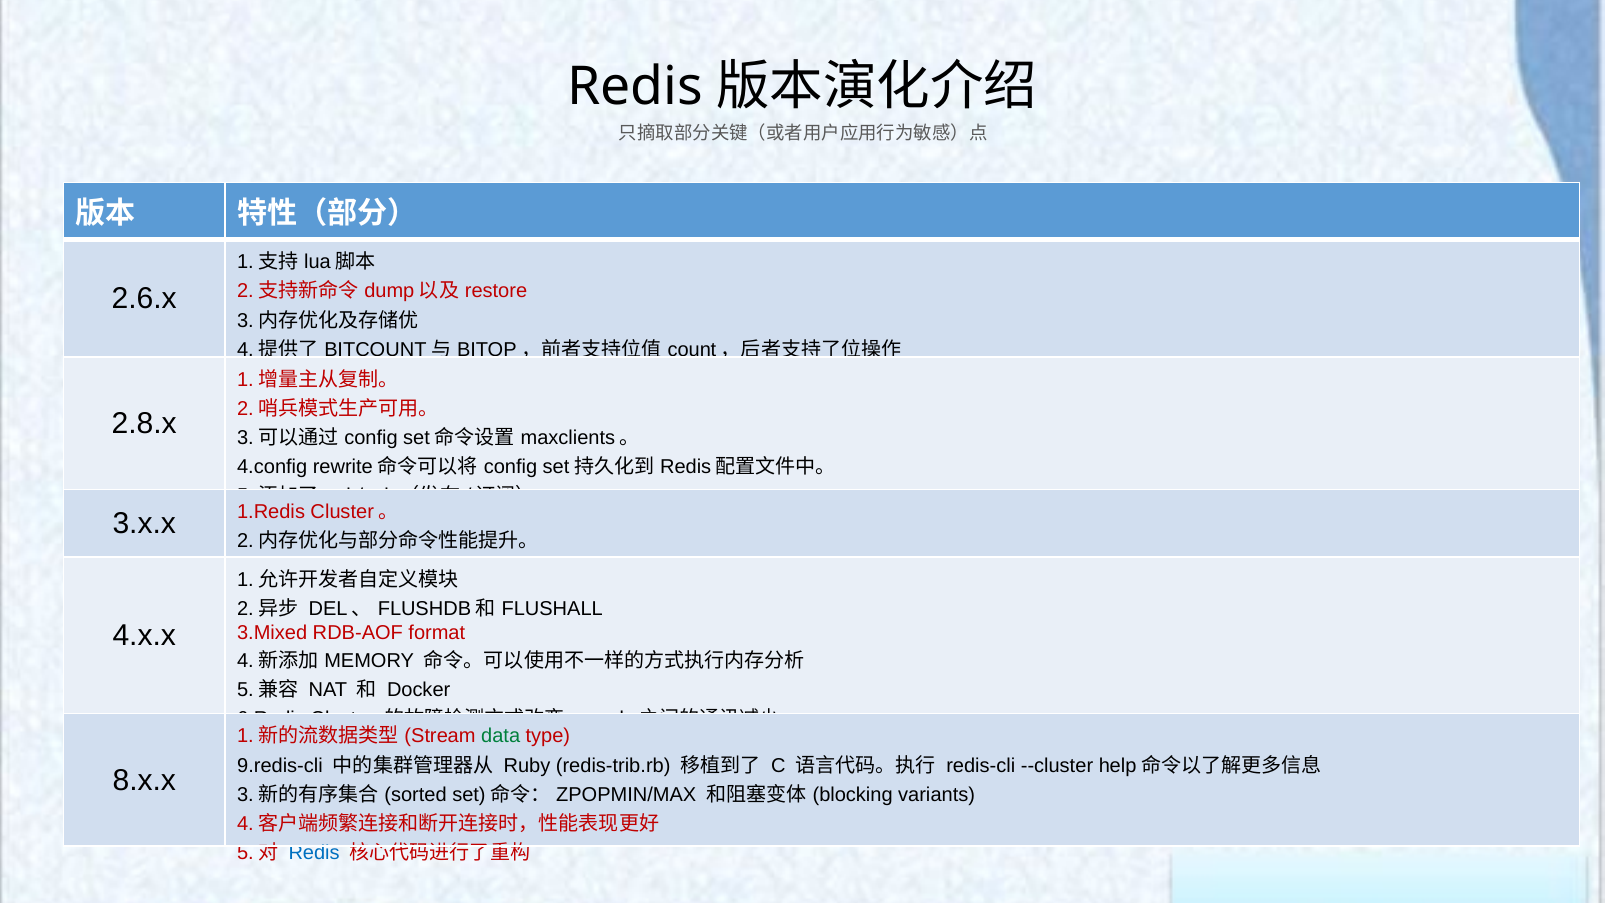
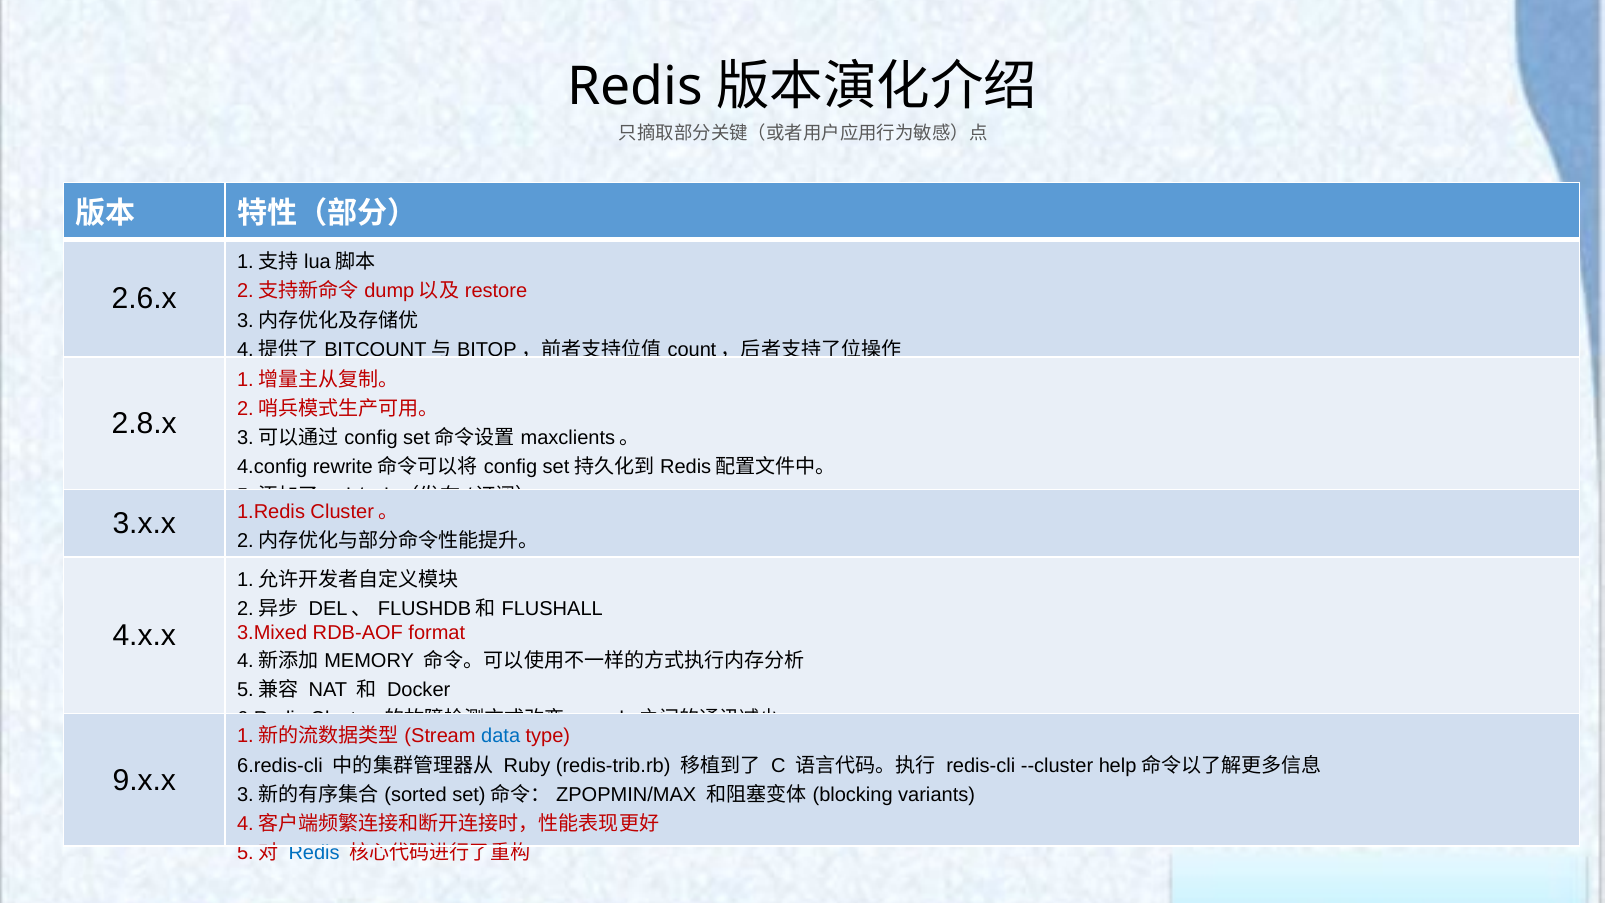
data colour: green -> blue (501, 736)
9.redis-cli: 9.redis-cli -> 6.redis-cli (280, 765)
8.x.x: 8.x.x -> 9.x.x (144, 780)
